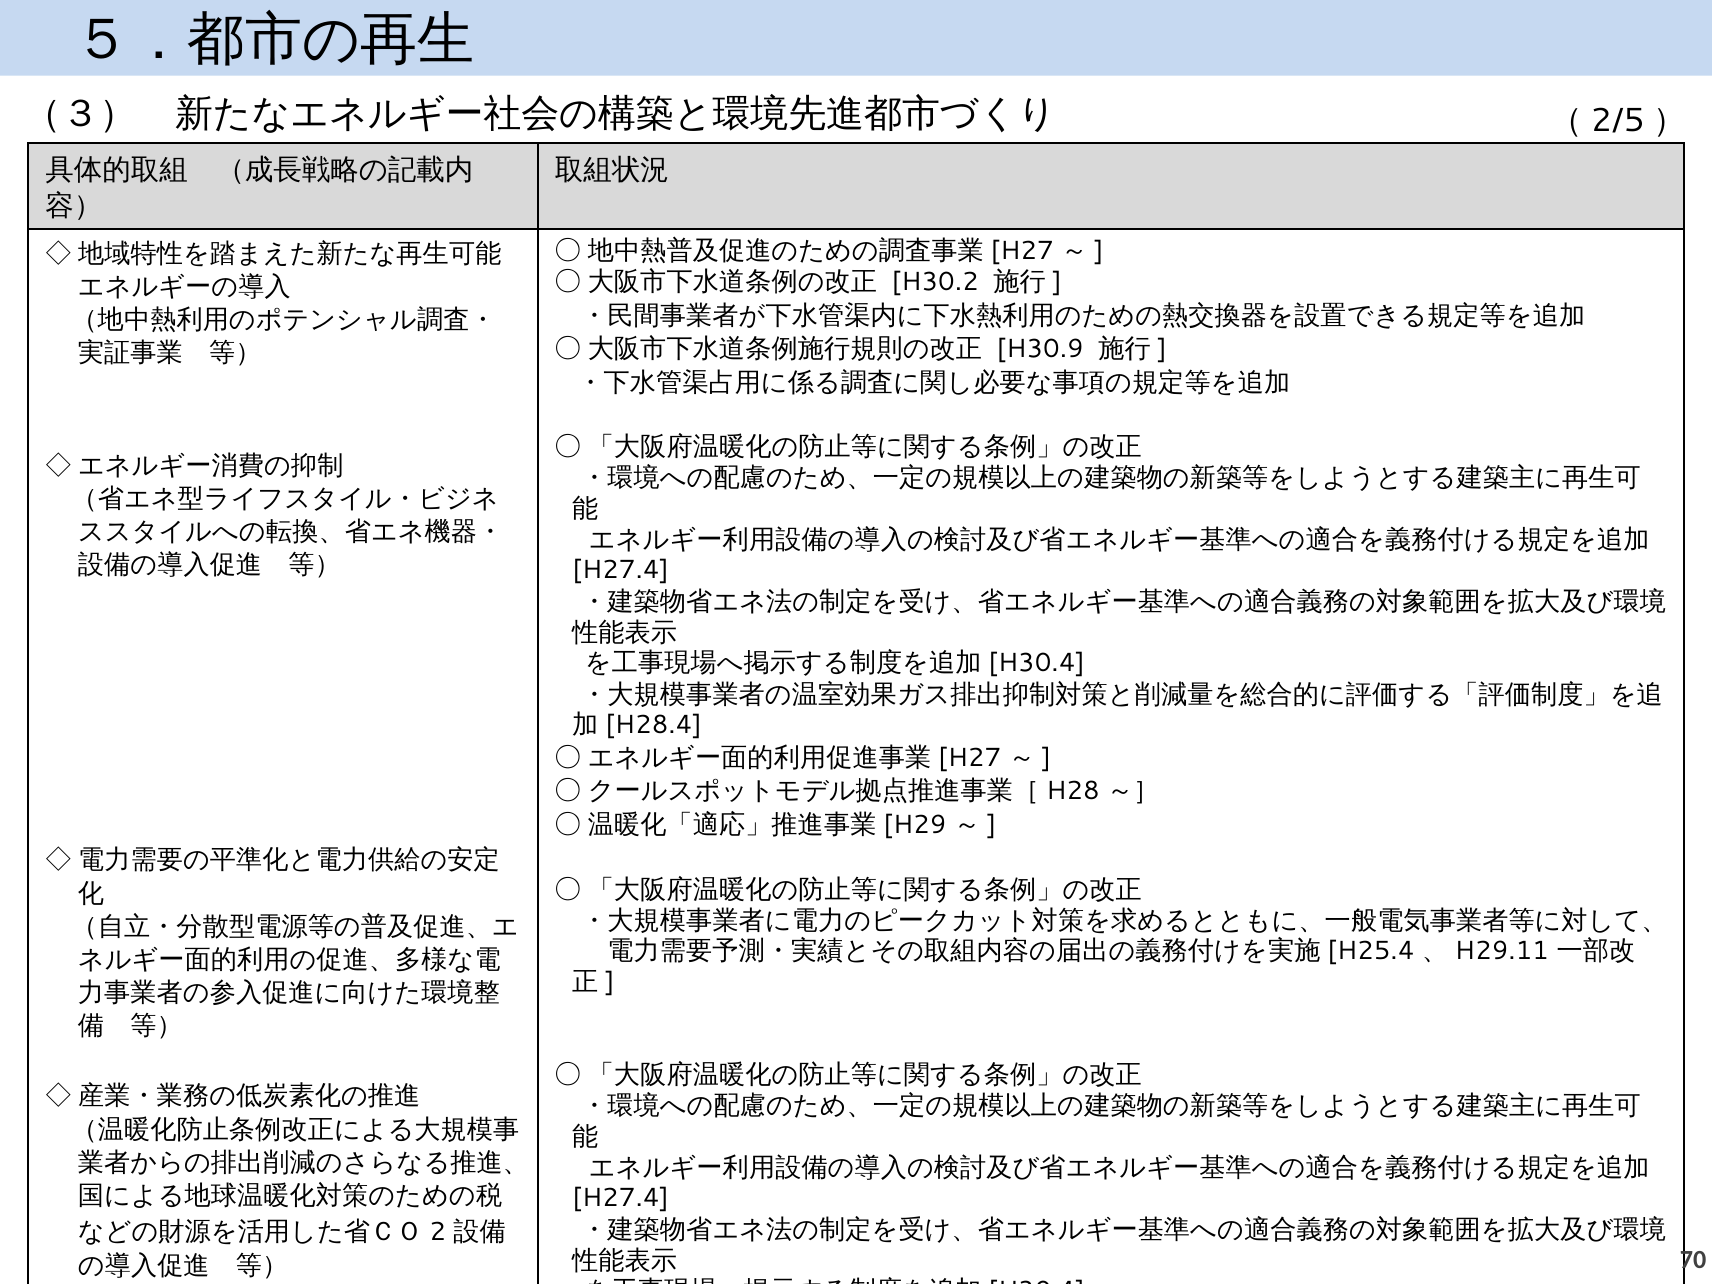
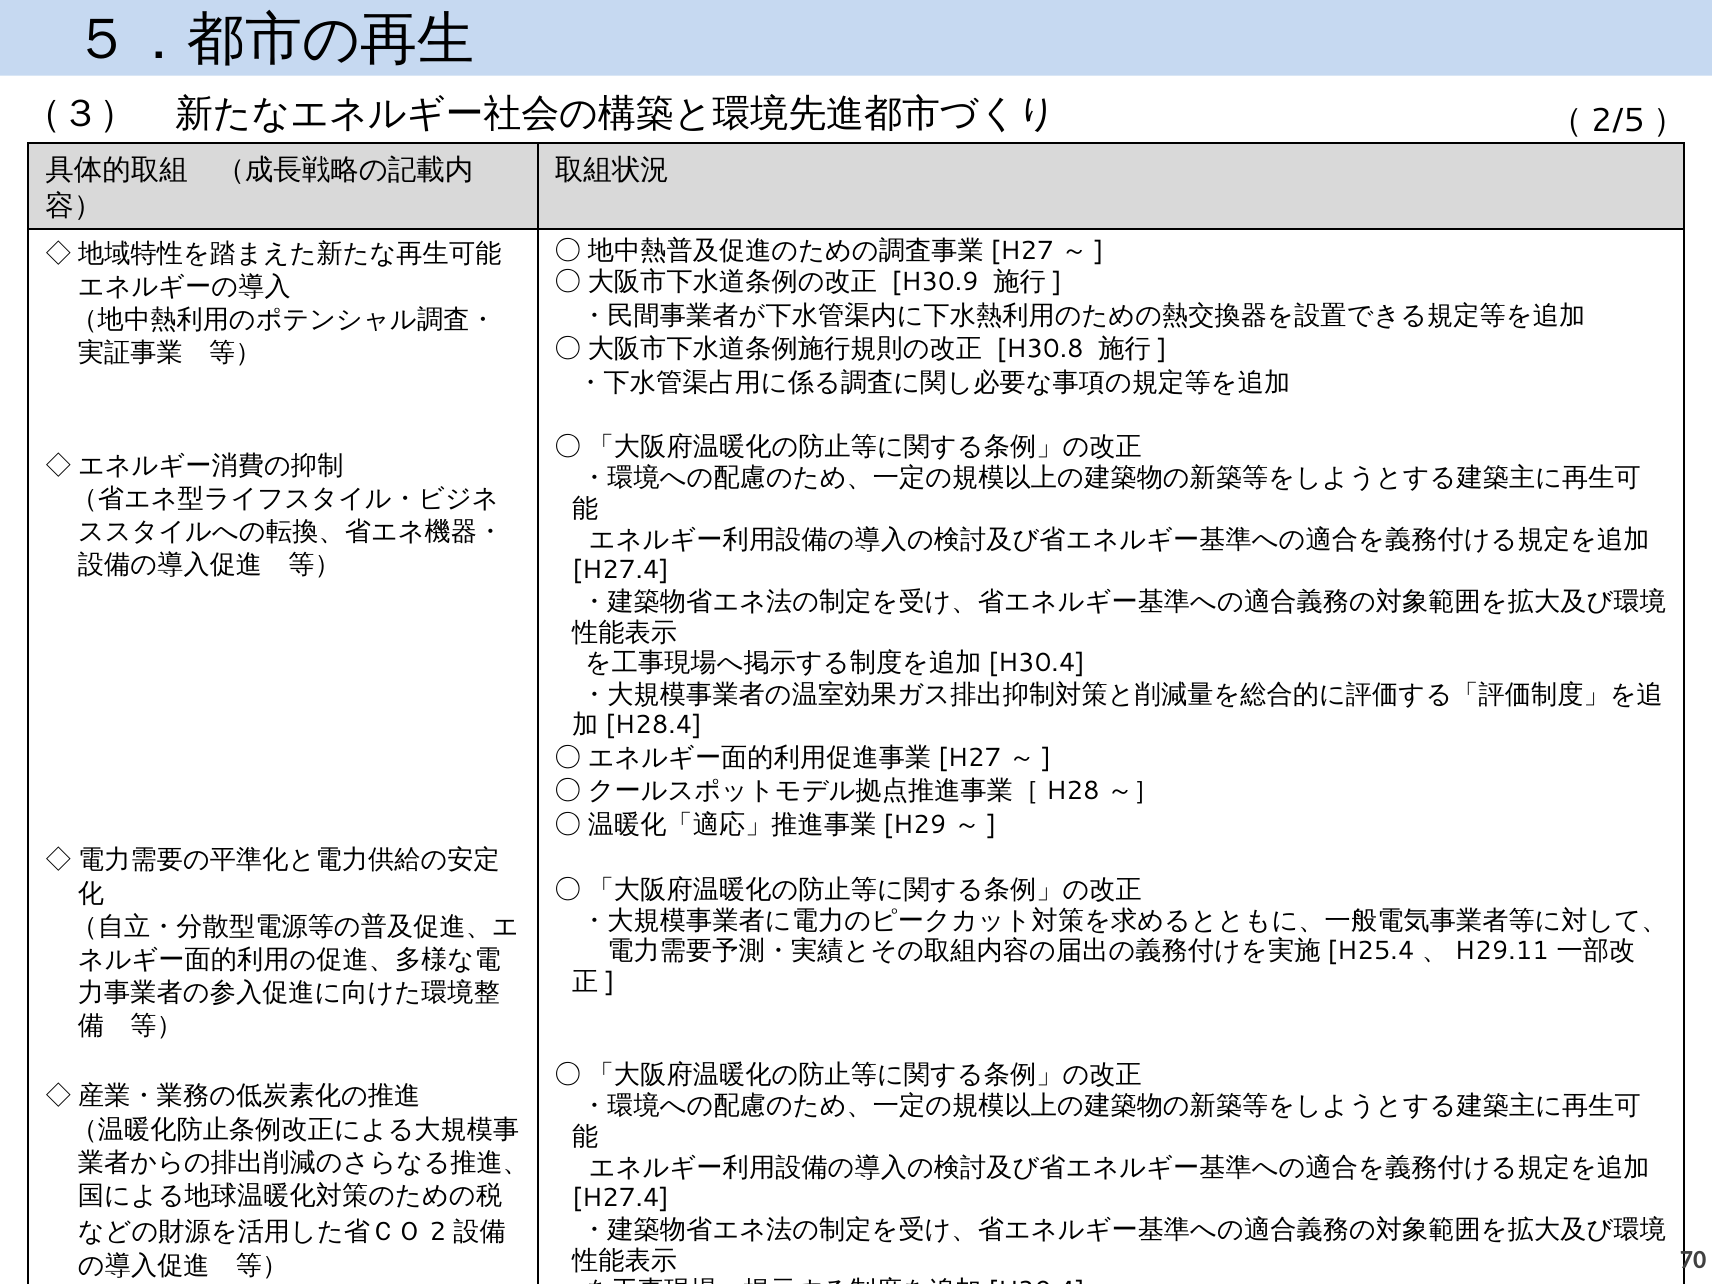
H30.2: H30.2 -> H30.9 (935, 282)
H30.9: H30.9 -> H30.8 (1040, 349)
